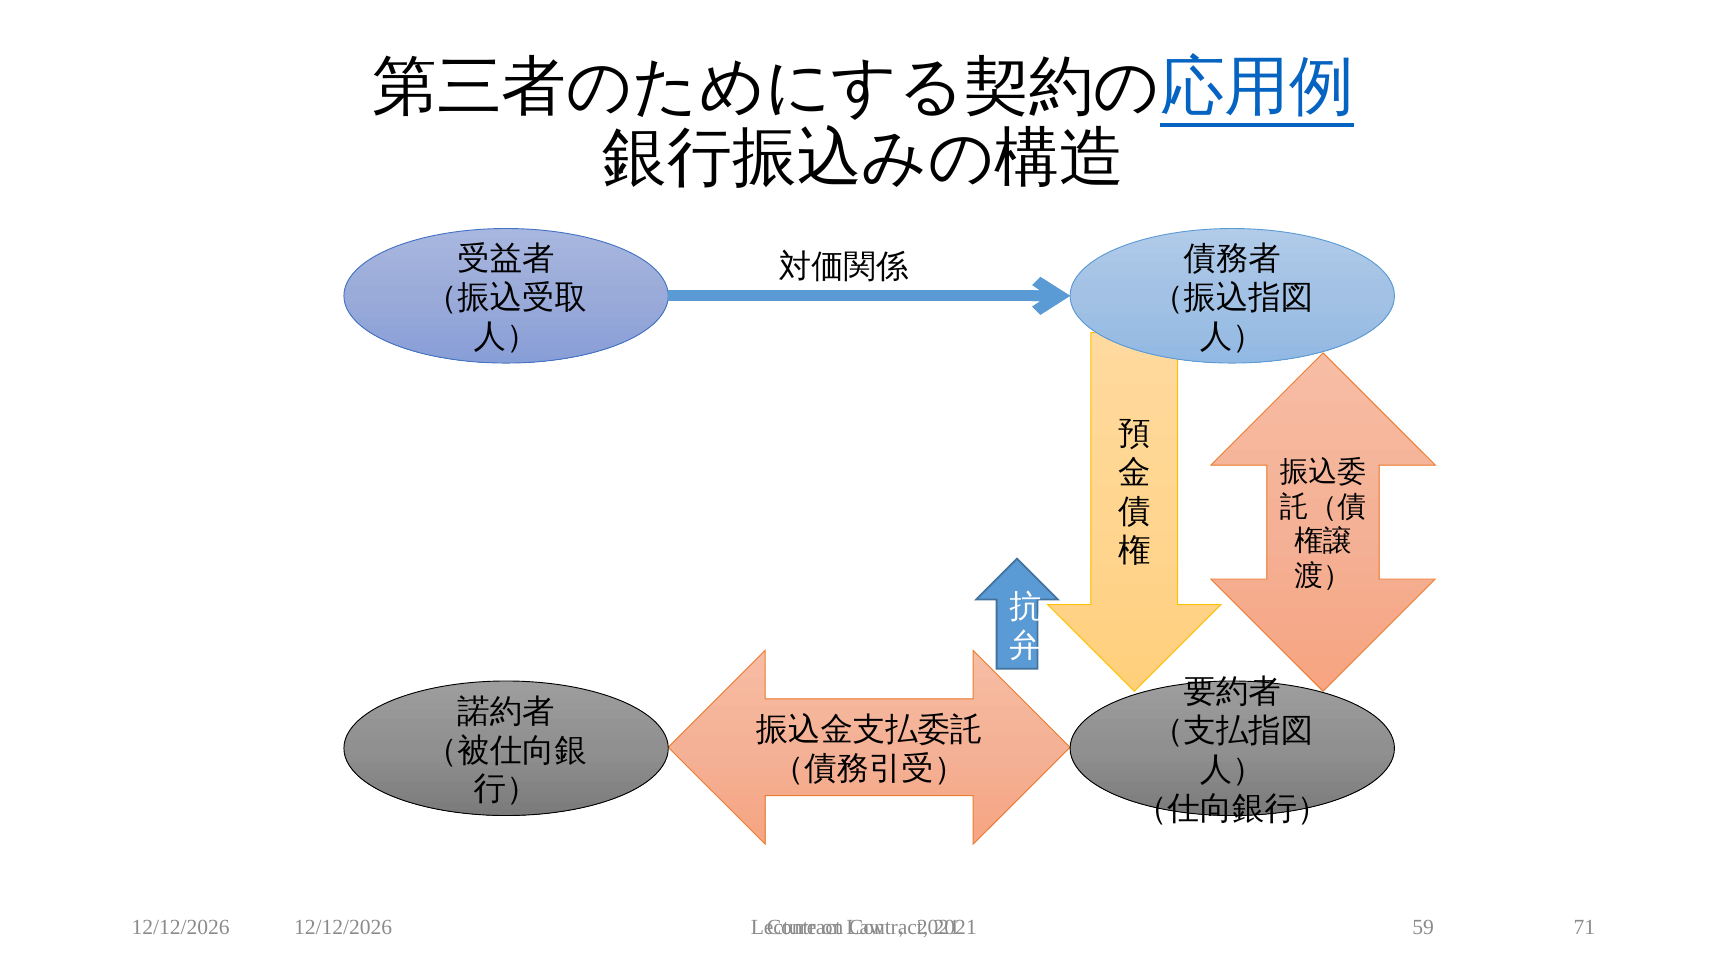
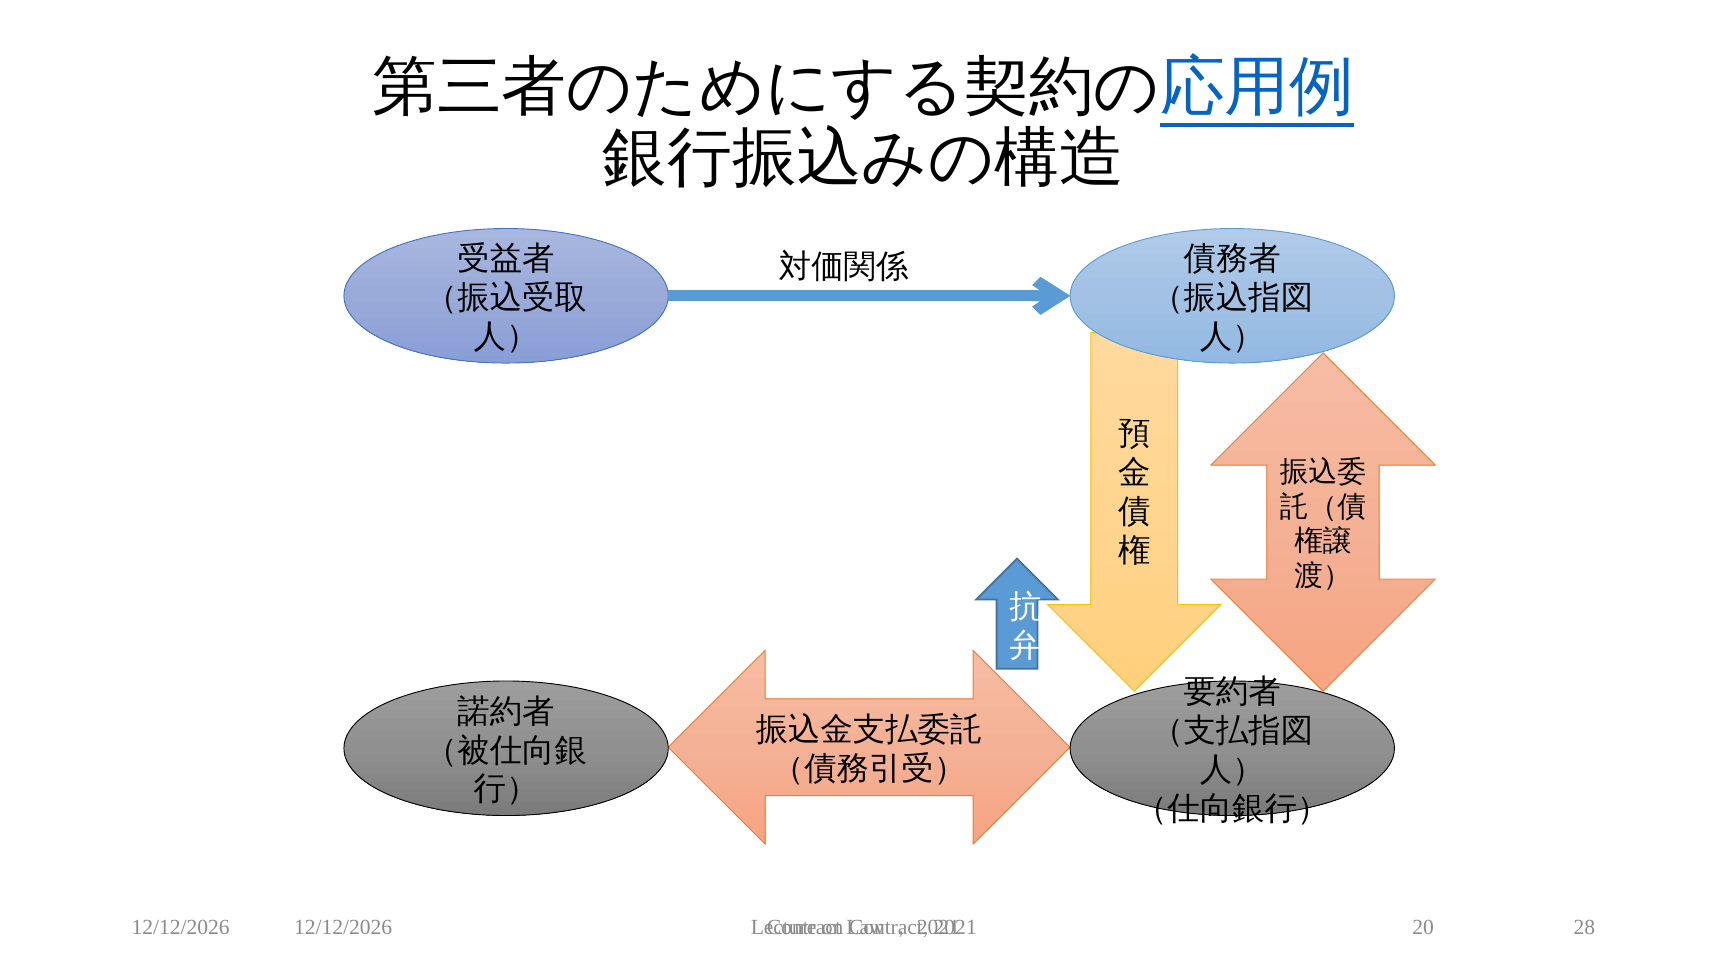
59: 59 -> 20 (1423, 928)
71: 71 -> 28 (1584, 928)
